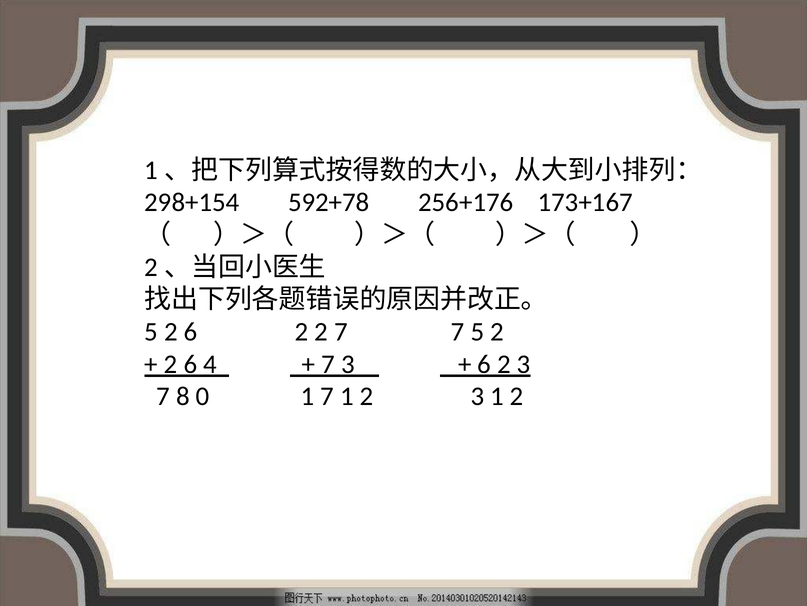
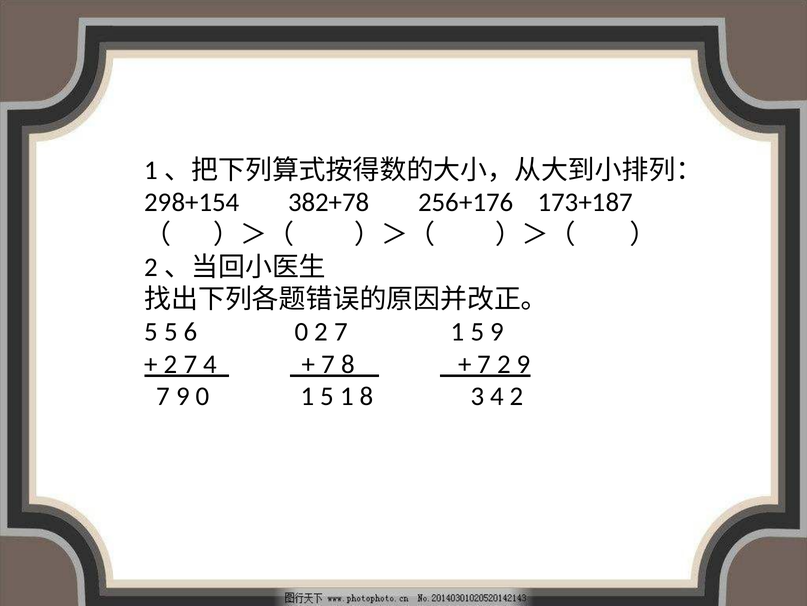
592+78: 592+78 -> 382+78 (329, 202)
173+167: 173+167 -> 173+187 (585, 202)
2: 2 -> 5 (171, 331)
2: 2 -> 0 (301, 331)
7 7: 7 -> 1 (458, 331)
2: 2 -> 9 (497, 331)
6: 6 -> 7 (190, 364)
7 3: 3 -> 8 (348, 364)
6: 6 -> 7 (484, 364)
3: 3 -> 9 (524, 364)
7 8: 8 -> 9 (183, 396)
0 1 7: 7 -> 5 (327, 396)
2: 2 -> 8 (367, 396)
3 1: 1 -> 4 (497, 396)
